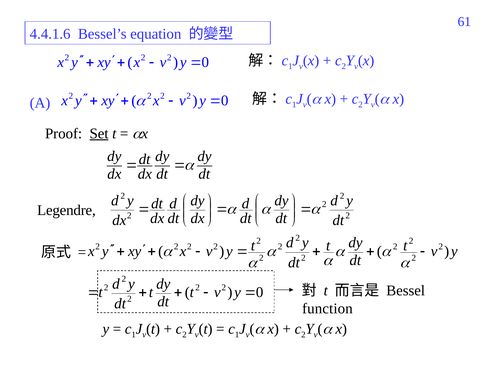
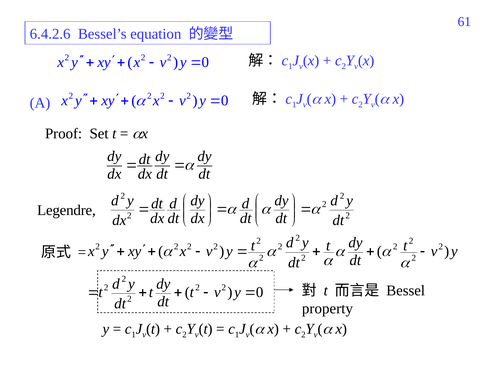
4.4.1.6: 4.4.1.6 -> 6.4.2.6 (50, 34)
Set underline: present -> none (99, 134)
function: function -> property (327, 309)
